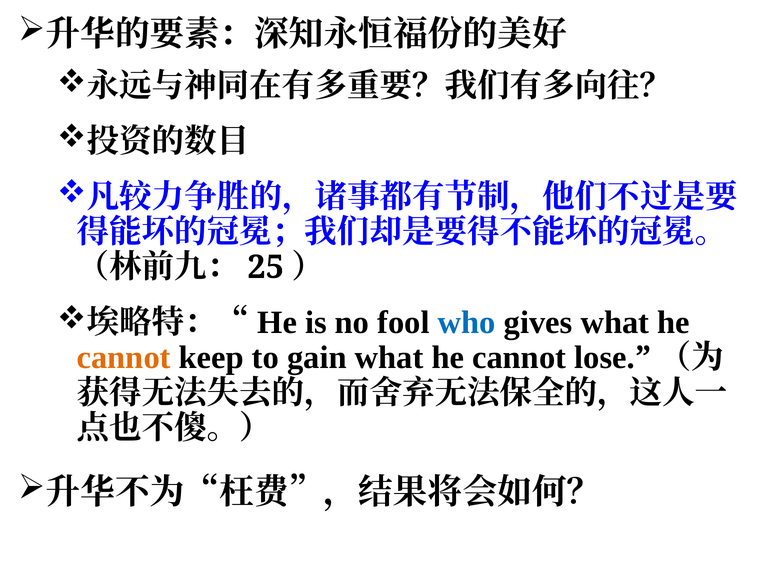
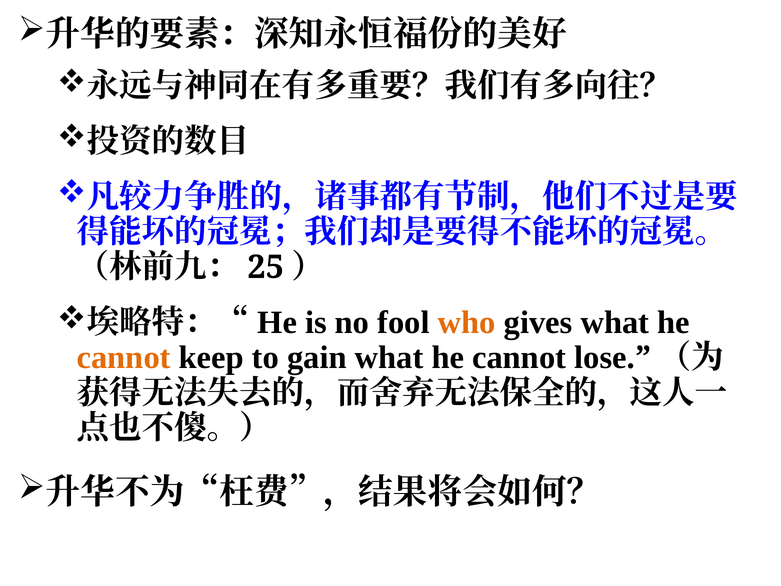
who colour: blue -> orange (467, 322)
